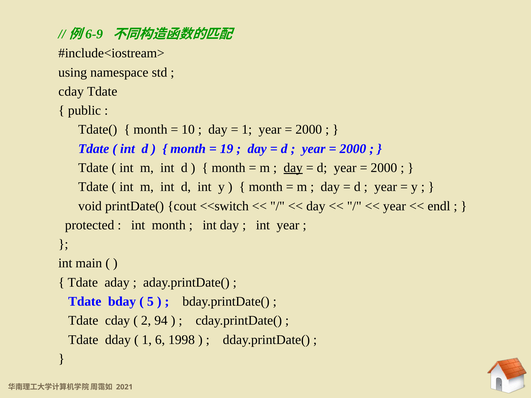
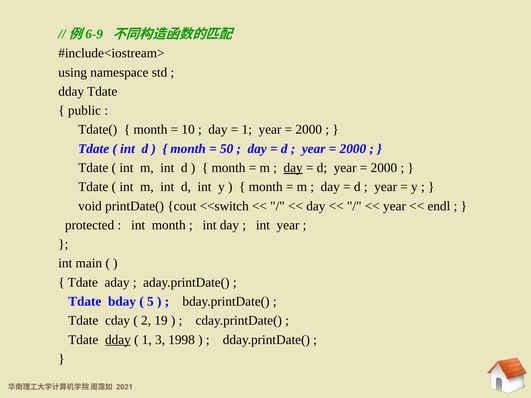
cday: cday -> dday (71, 91)
19: 19 -> 50 (227, 149)
94: 94 -> 19 (161, 321)
dday underline: none -> present (118, 340)
6: 6 -> 3 (160, 340)
